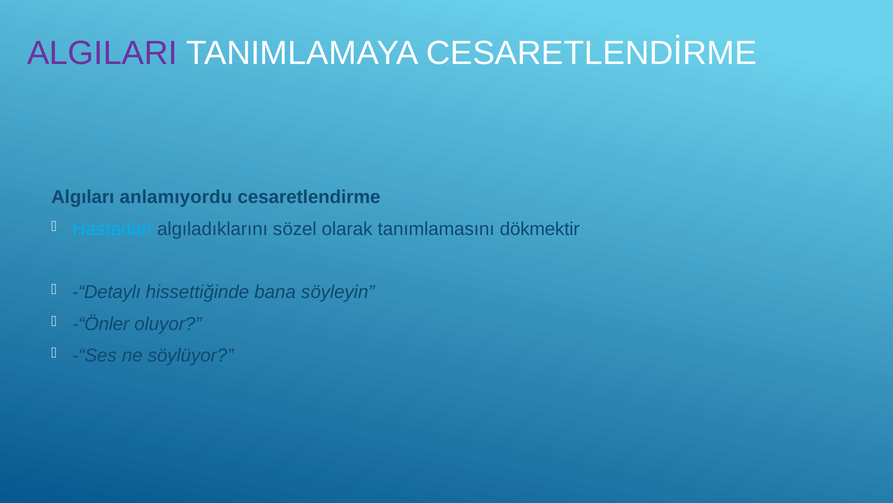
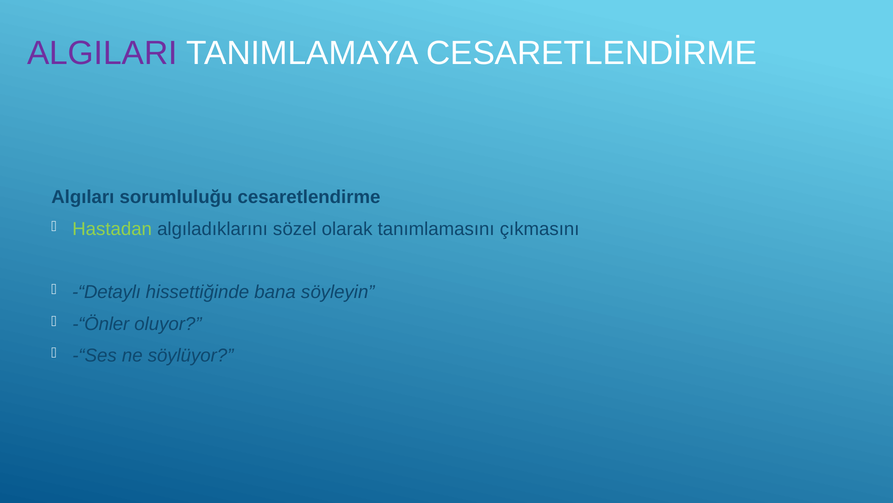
anlamıyordu: anlamıyordu -> sorumluluğu (176, 197)
Hastadan colour: light blue -> light green (112, 229)
dökmektir: dökmektir -> çıkmasını (540, 229)
